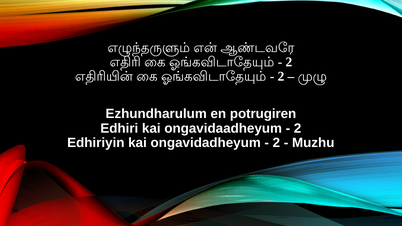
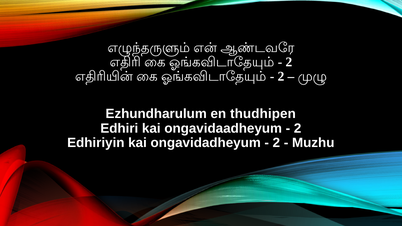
potrugiren: potrugiren -> thudhipen (263, 114)
